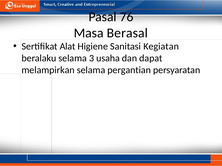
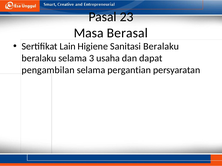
76: 76 -> 23 (127, 17)
Alat: Alat -> Lain (68, 47)
Sanitasi Kegiatan: Kegiatan -> Beralaku (161, 47)
melampirkan: melampirkan -> pengambilan (48, 70)
